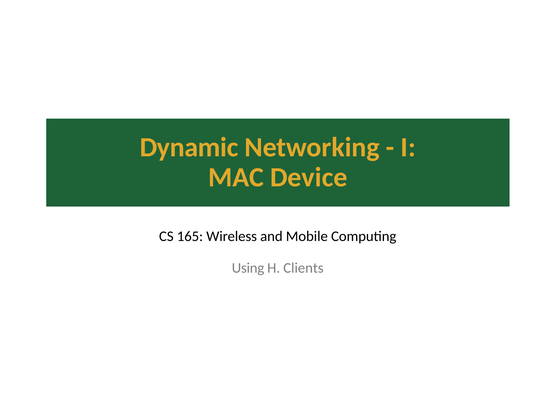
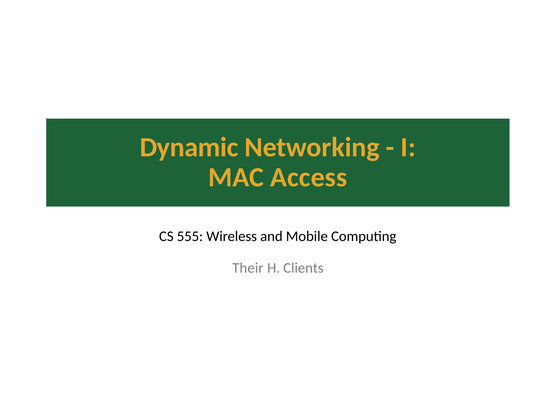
Device: Device -> Access (309, 177)
165: 165 -> 555 (190, 236)
Using: Using -> Their (248, 268)
